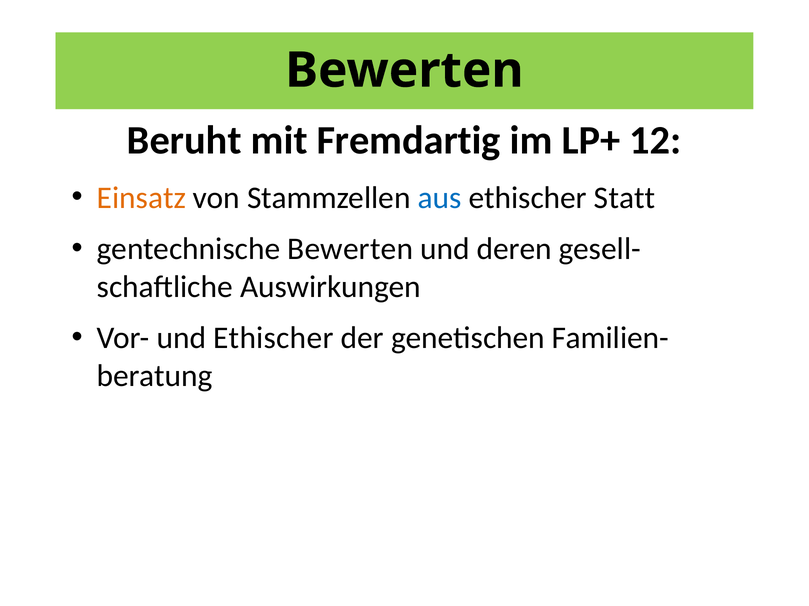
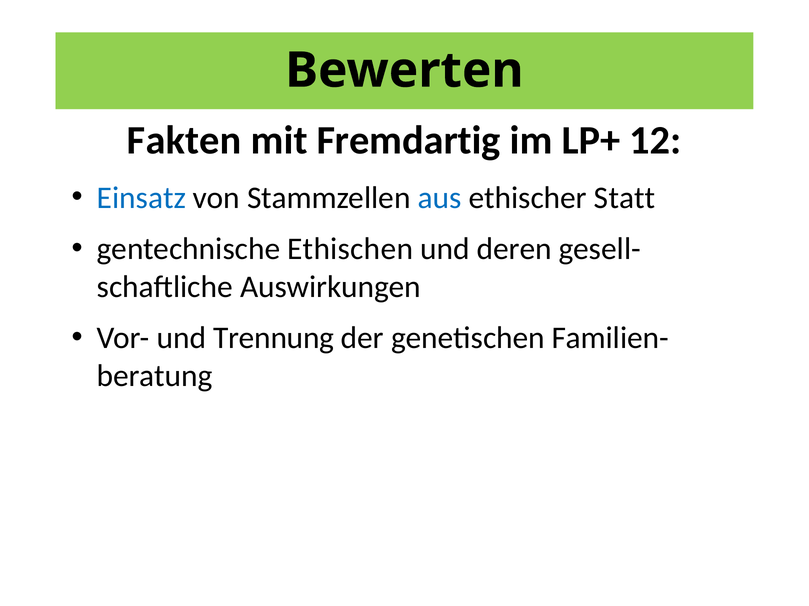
Beruht: Beruht -> Fakten (184, 140)
Einsatz colour: orange -> blue (141, 198)
gentechnische Bewerten: Bewerten -> Ethischen (350, 249)
und Ethischer: Ethischer -> Trennung (274, 338)
